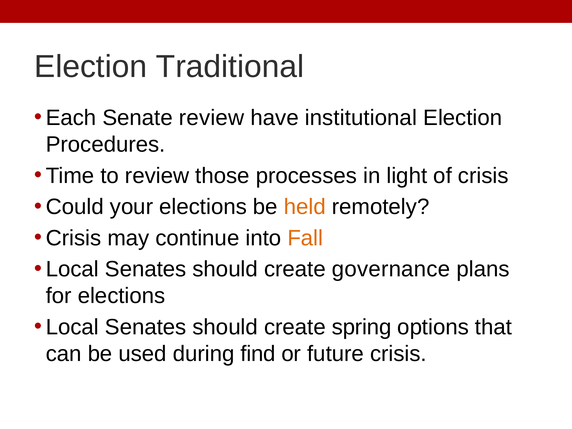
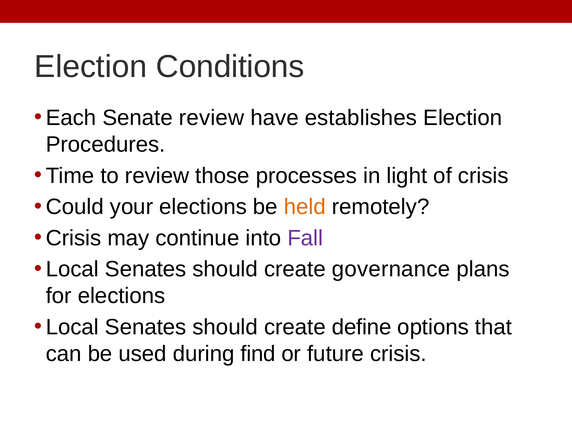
Traditional: Traditional -> Conditions (230, 67)
institutional: institutional -> establishes (361, 118)
Fall colour: orange -> purple (305, 238)
spring: spring -> define (362, 327)
